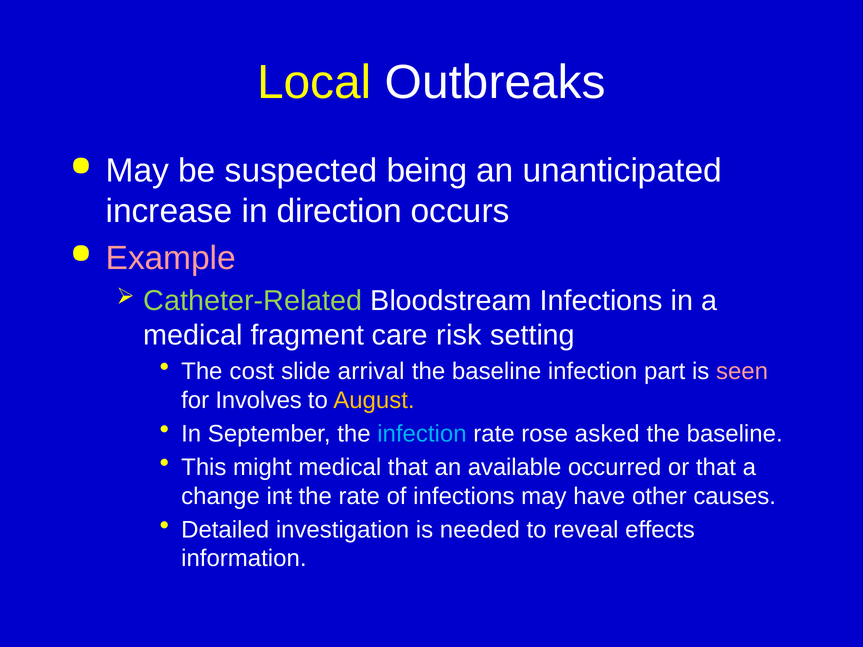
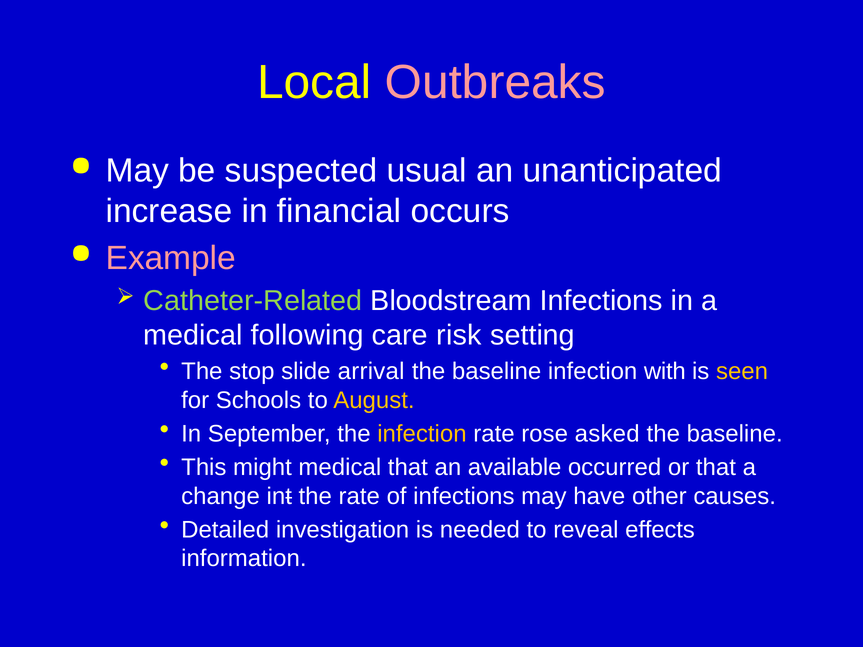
Outbreaks colour: white -> pink (495, 82)
being: being -> usual (427, 171)
direction: direction -> financial (339, 211)
fragment: fragment -> following (307, 336)
cost: cost -> stop (252, 372)
part: part -> with (665, 372)
seen colour: pink -> yellow (742, 372)
Involves: Involves -> Schools (258, 400)
infection colour: light blue -> yellow (422, 434)
